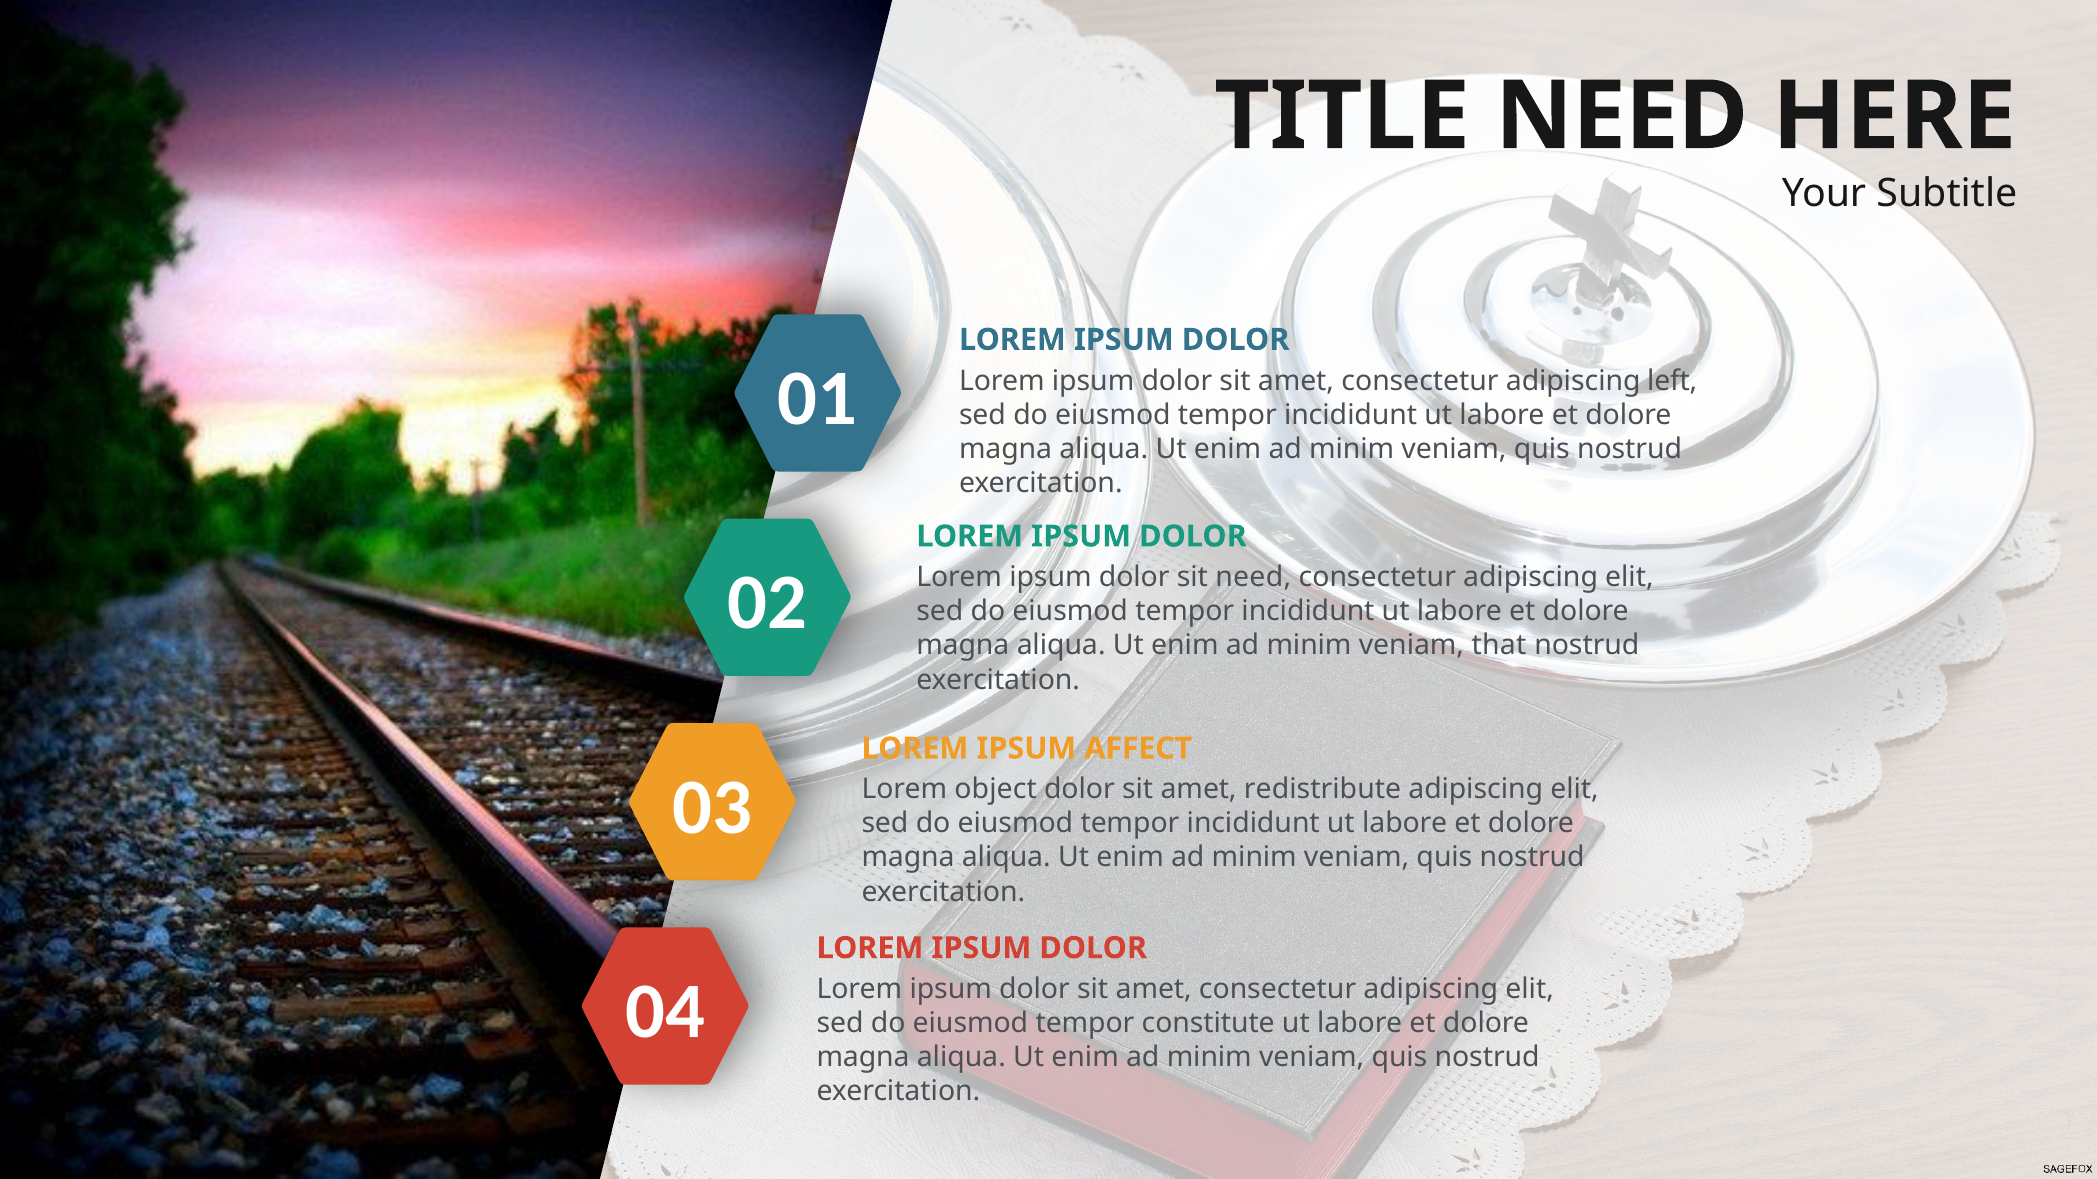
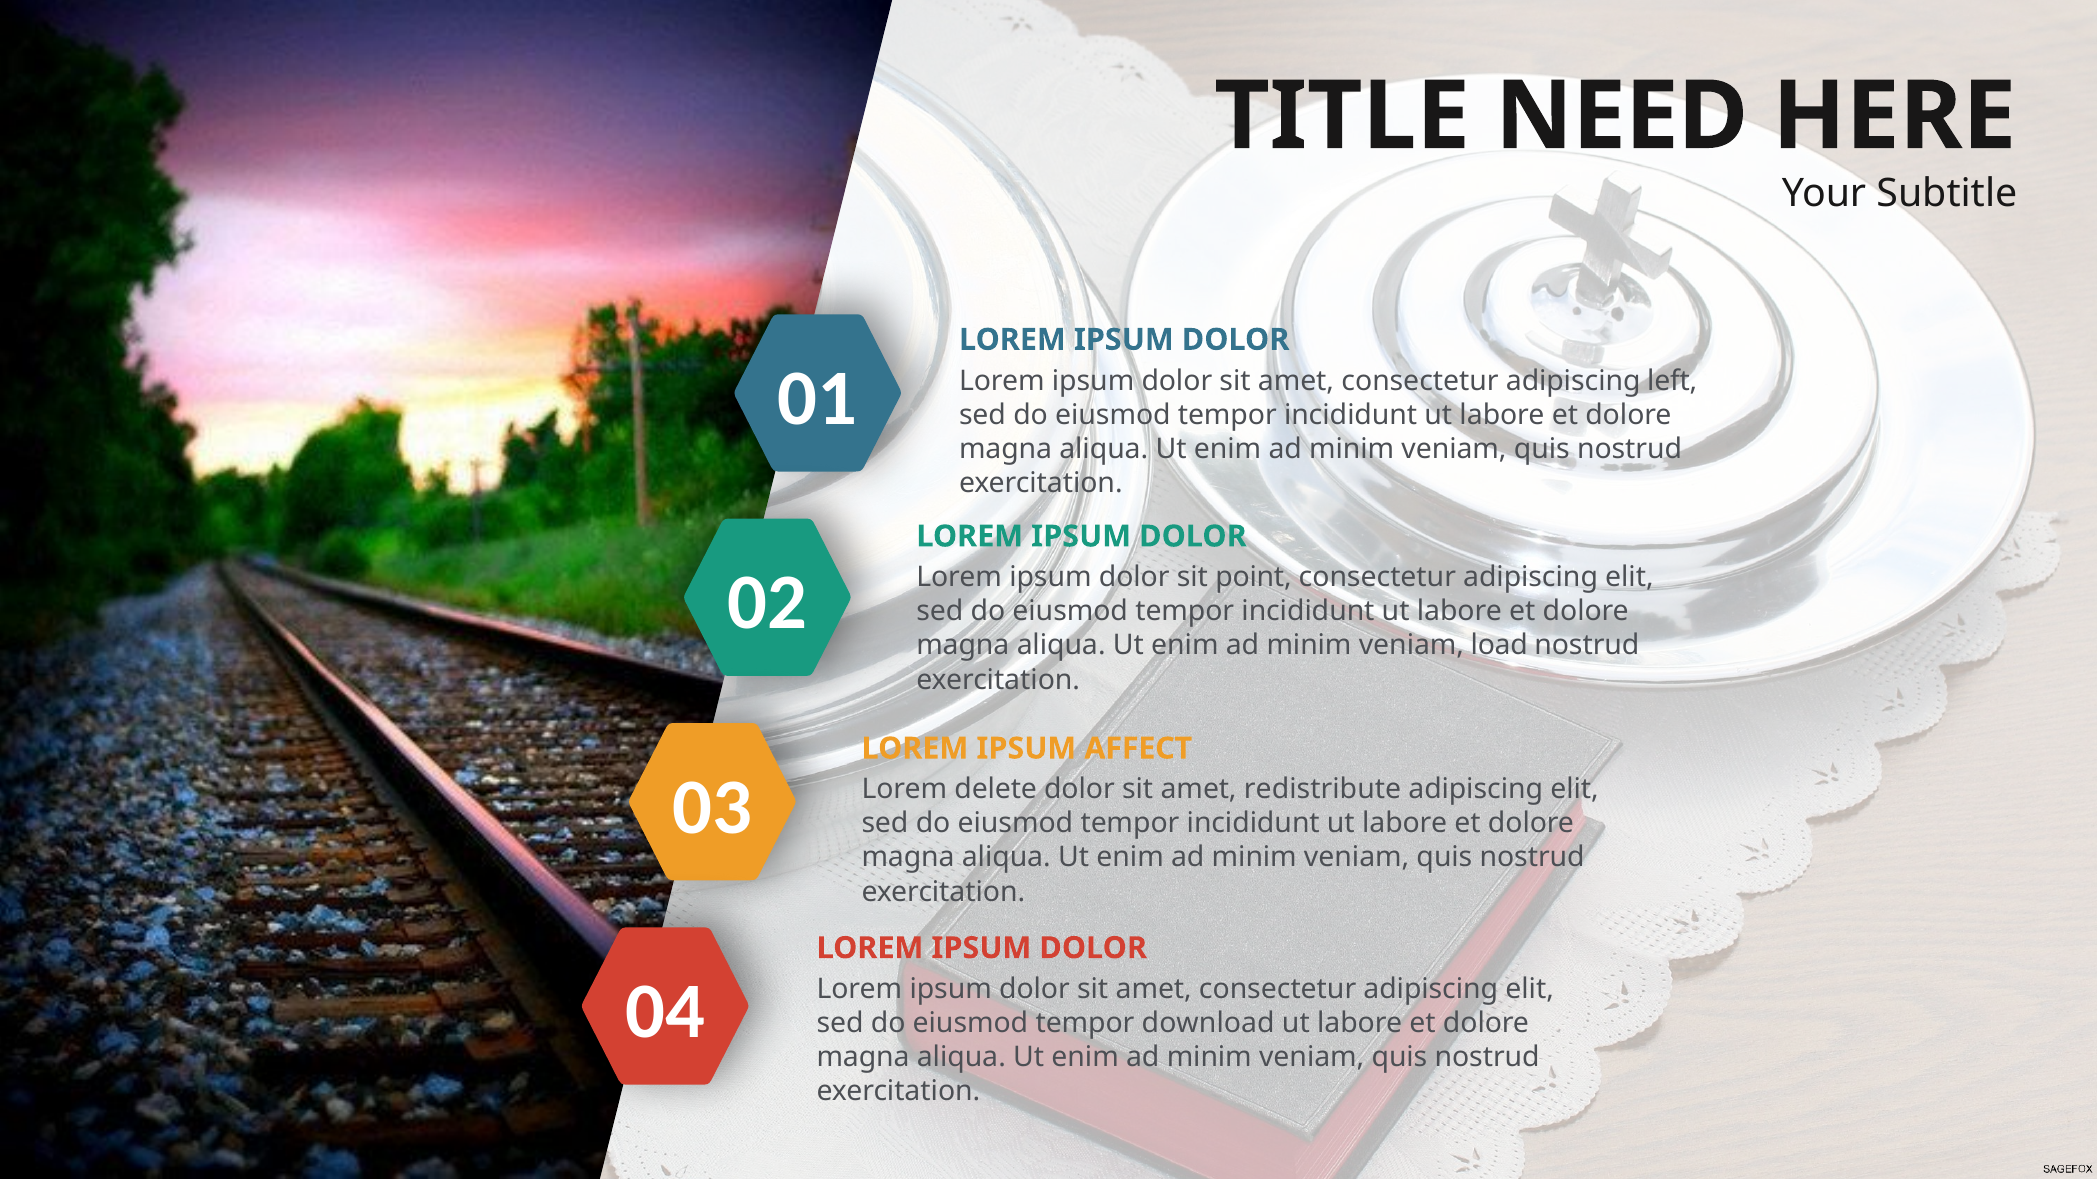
sit need: need -> point (1253, 578)
that: that -> load (1499, 646)
object: object -> delete (996, 790)
constitute: constitute -> download (1208, 1024)
